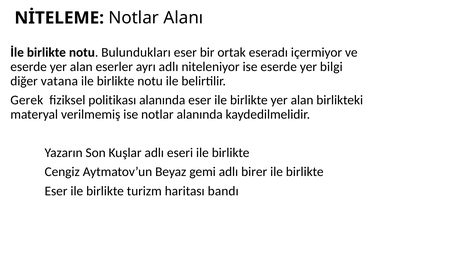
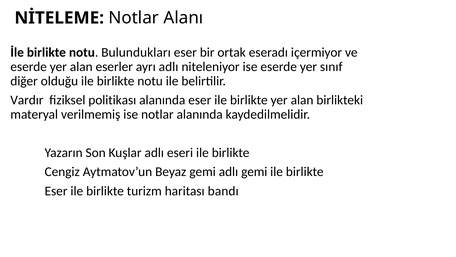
bilgi: bilgi -> sınıf (331, 67)
vatana: vatana -> olduğu (59, 81)
Gerek: Gerek -> Vardır (27, 100)
adlı birer: birer -> gemi (254, 172)
